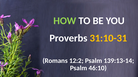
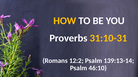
HOW colour: light green -> yellow (65, 21)
